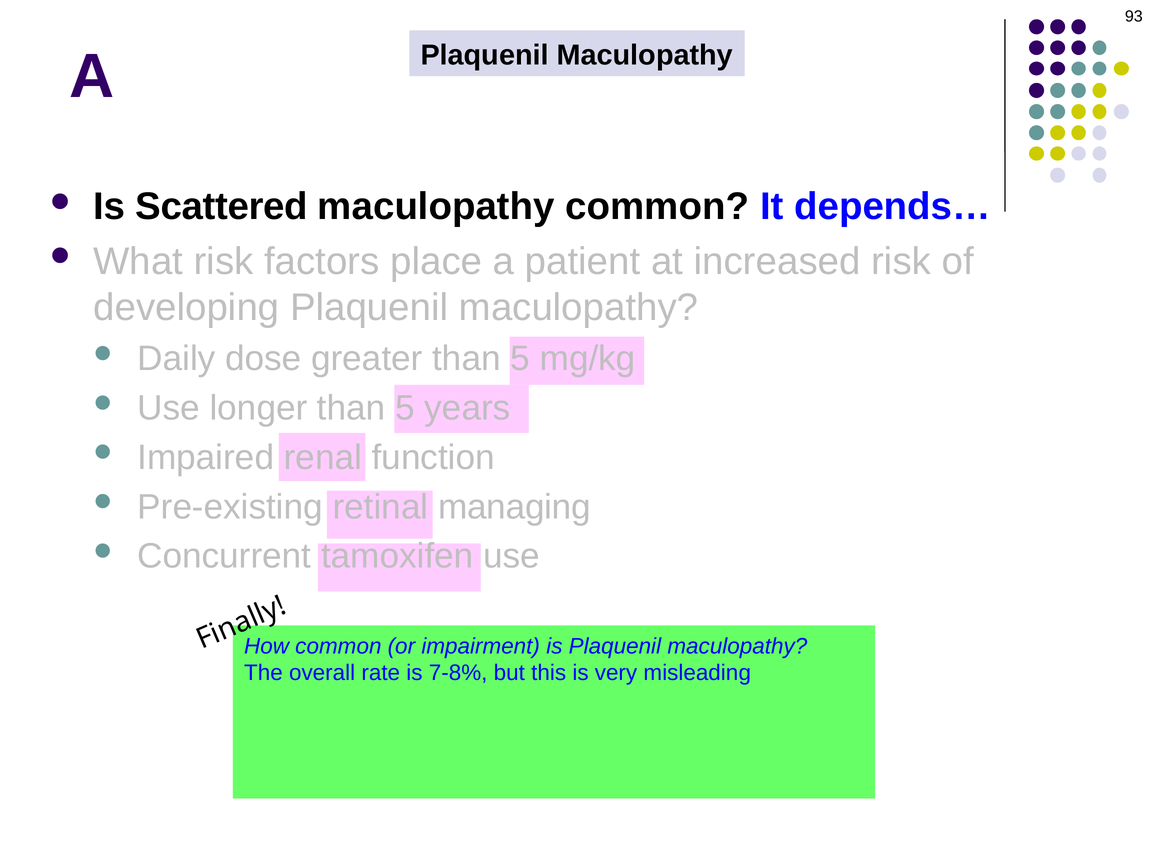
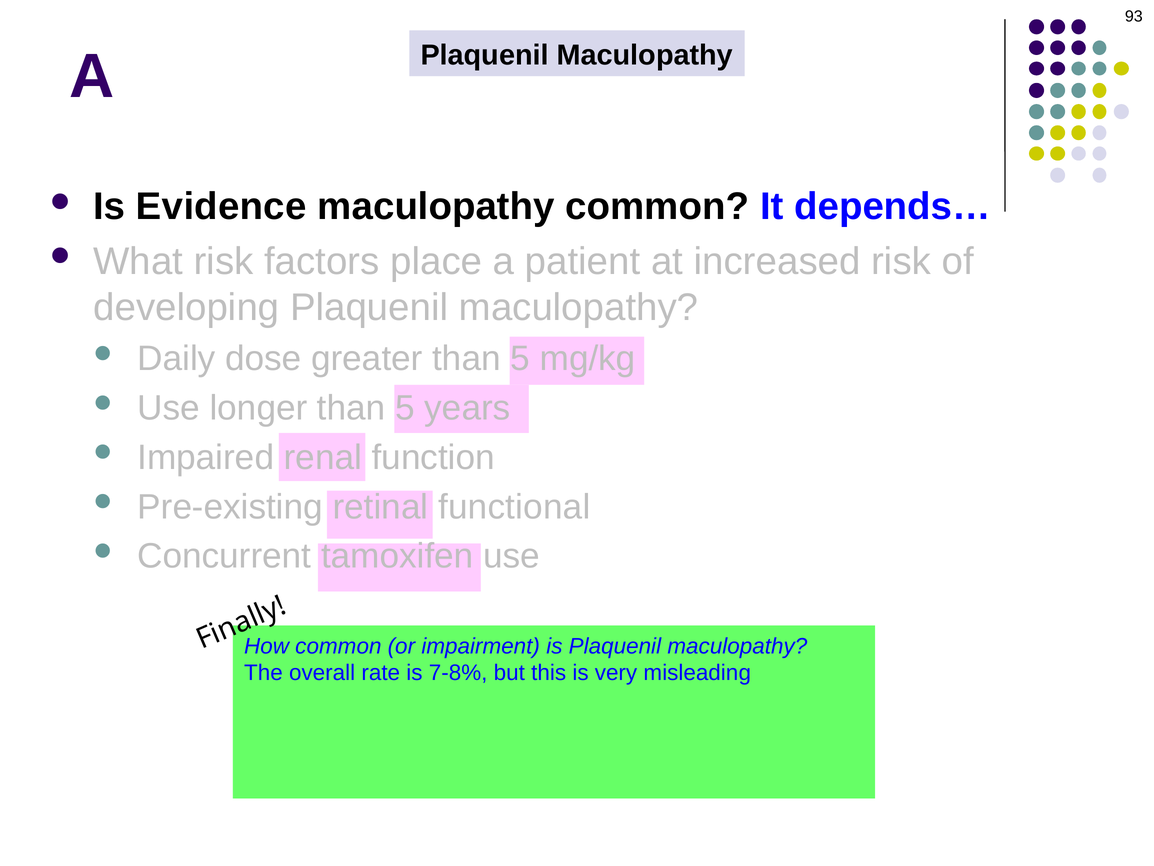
Scattered: Scattered -> Evidence (221, 206)
managing: managing -> functional (514, 507)
